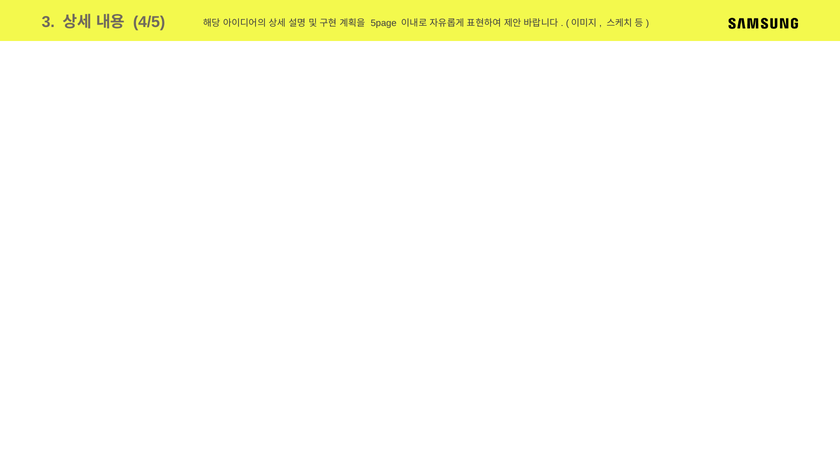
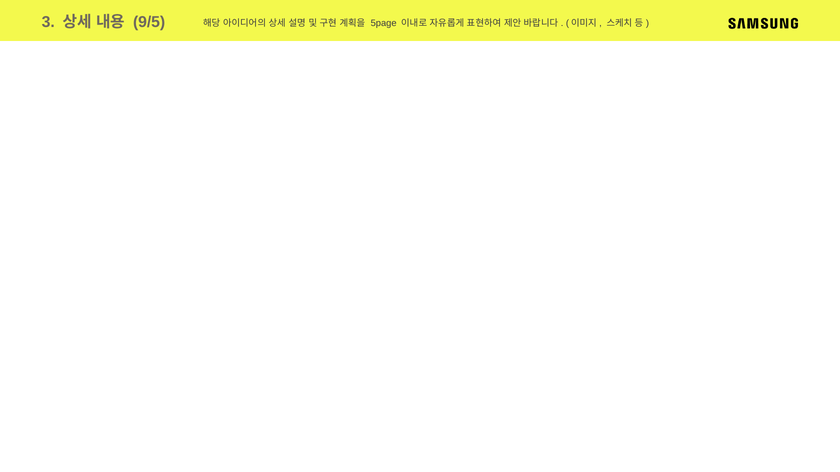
4/5: 4/5 -> 9/5 (149, 22)
